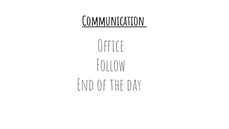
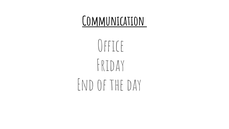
Follow: Follow -> Friday (111, 66)
